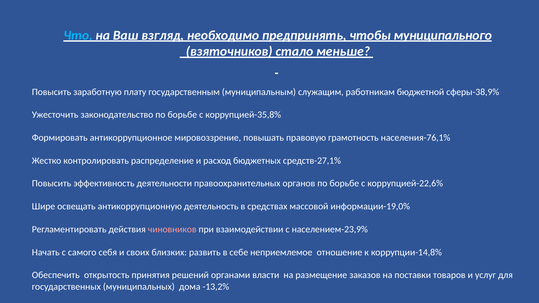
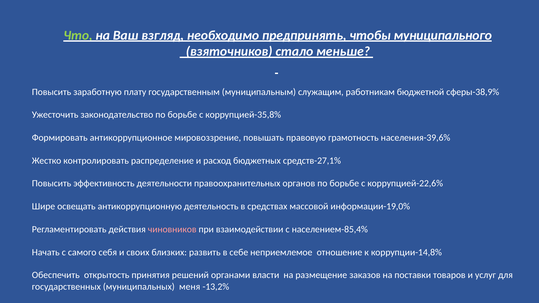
Что colour: light blue -> light green (78, 35)
населения-76,1%: населения-76,1% -> населения-39,6% (416, 138)
населением-23,9%: населением-23,9% -> населением-85,4% (330, 229)
дома: дома -> меня (190, 287)
